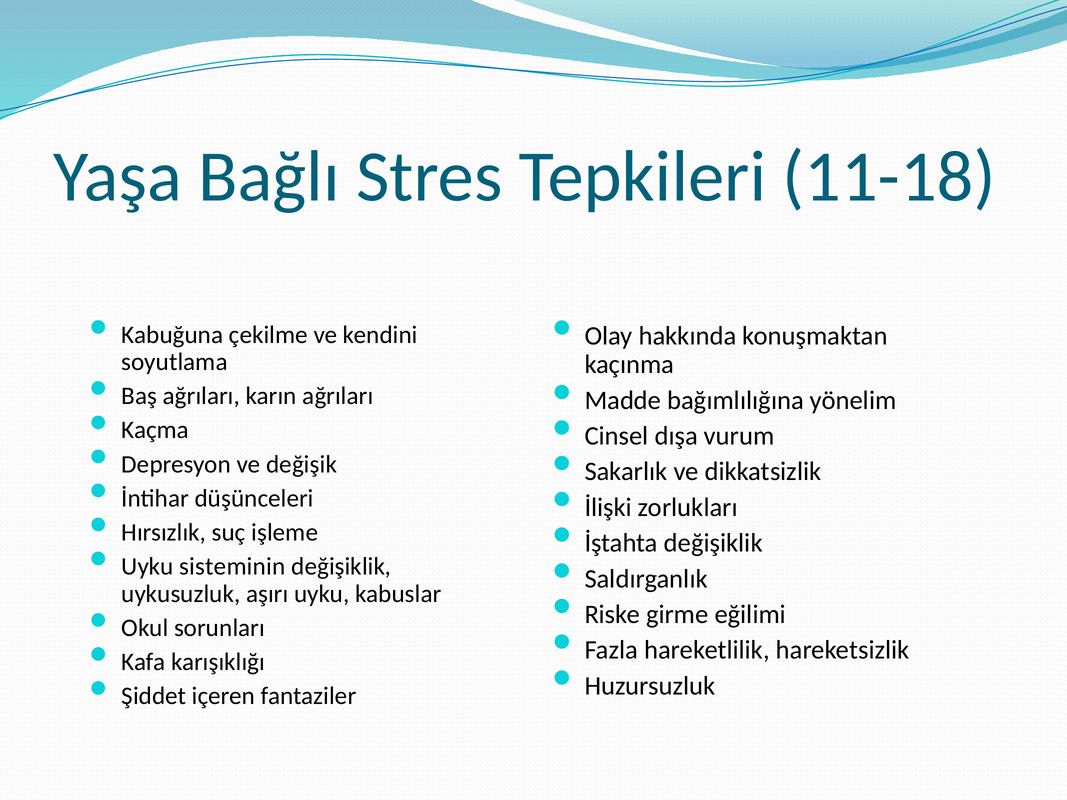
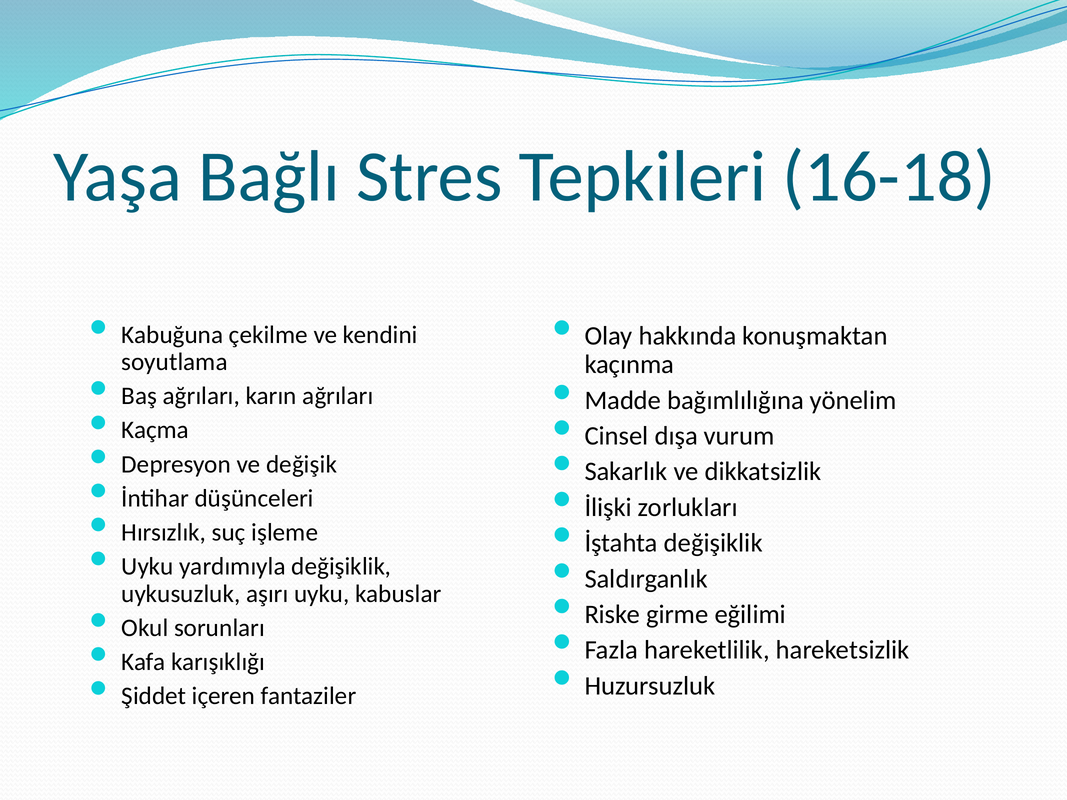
11-18: 11-18 -> 16-18 (889, 177)
sisteminin: sisteminin -> yardımıyla (232, 567)
